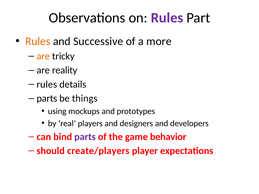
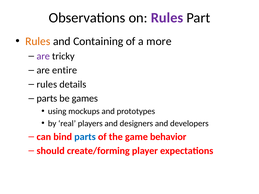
Successive: Successive -> Containing (98, 41)
are colour: orange -> purple (43, 56)
reality: reality -> entire (65, 70)
things: things -> games (85, 99)
parts colour: purple -> blue (85, 137)
create/players: create/players -> create/forming (98, 151)
